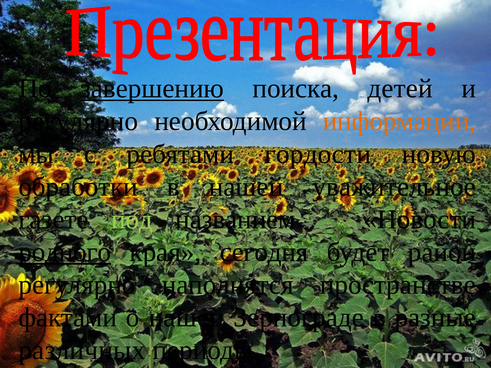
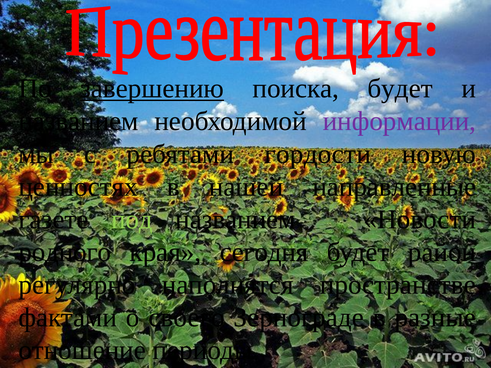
поиска детей: детей -> будет (400, 89)
регулярно: регулярно -> названием (78, 121)
информации colour: orange -> purple (399, 121)
обработки: обработки -> ценностях (78, 187)
уважительное: уважительное -> направленные (394, 187)
родного underline: present -> none (65, 252)
о нашей: нашей -> своего (187, 318)
различных: различных -> отношение (82, 350)
